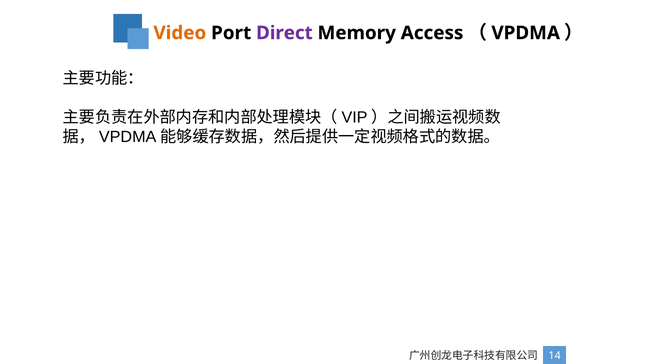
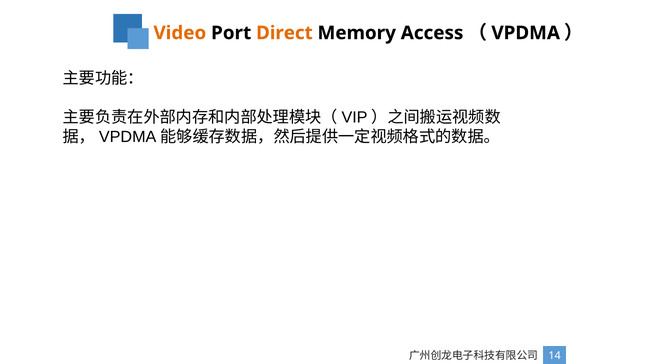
Direct colour: purple -> orange (284, 33)
